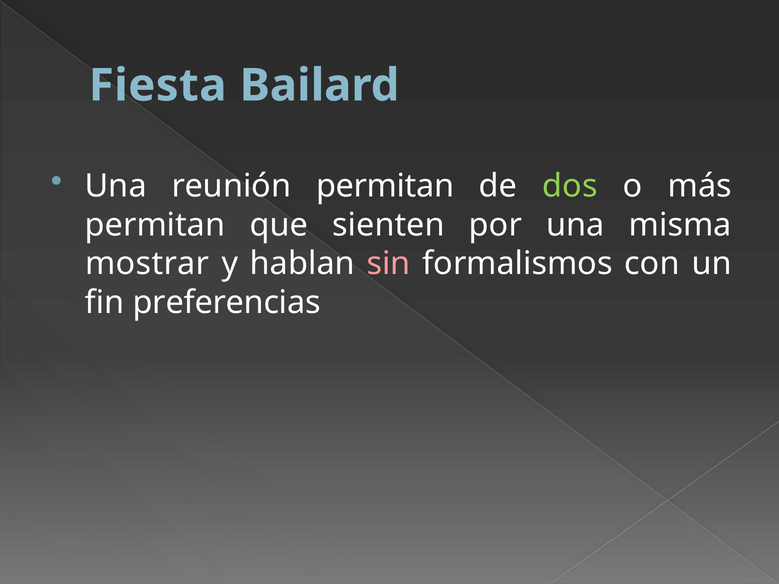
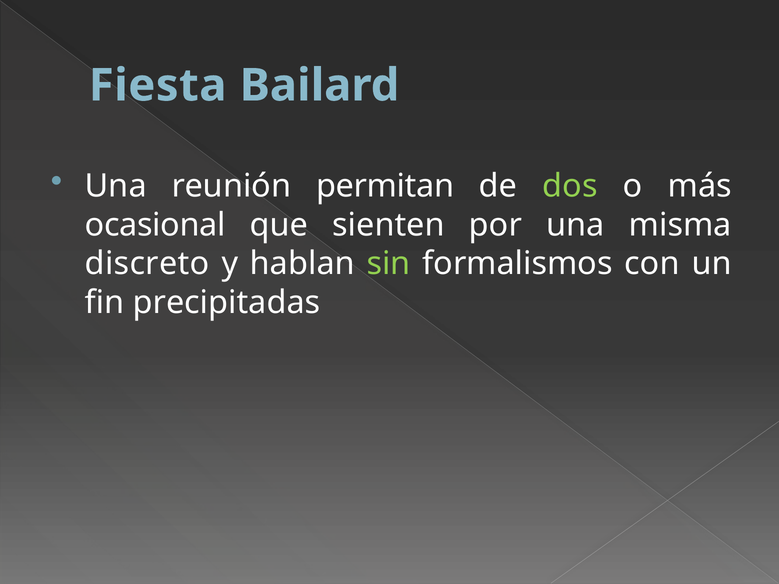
permitan: permitan -> ocasional (155, 225)
mostrar: mostrar -> discreto (147, 264)
sin colour: pink -> light green (389, 264)
preferencias: preferencias -> precipitadas (227, 303)
